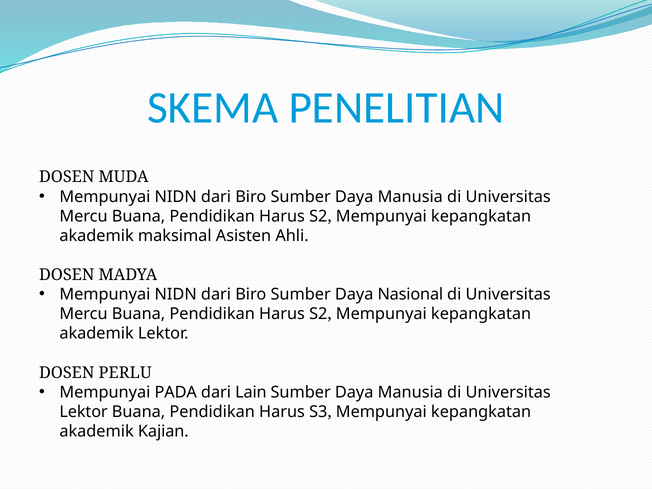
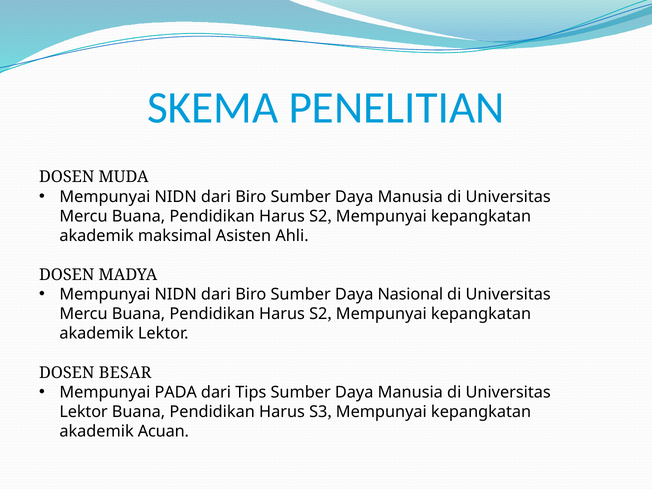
PERLU: PERLU -> BESAR (125, 373)
Lain: Lain -> Tips (251, 392)
Kajian: Kajian -> Acuan (163, 431)
